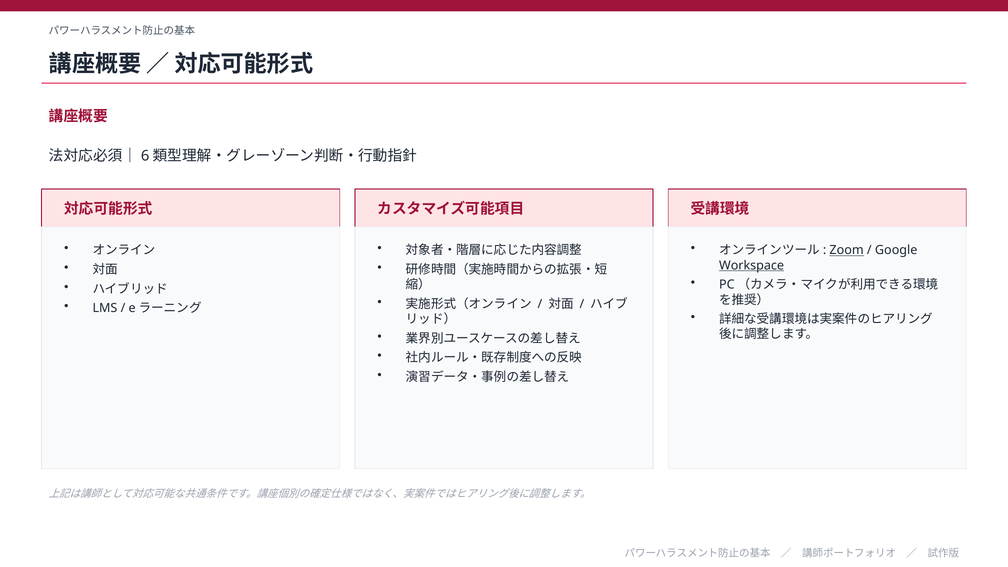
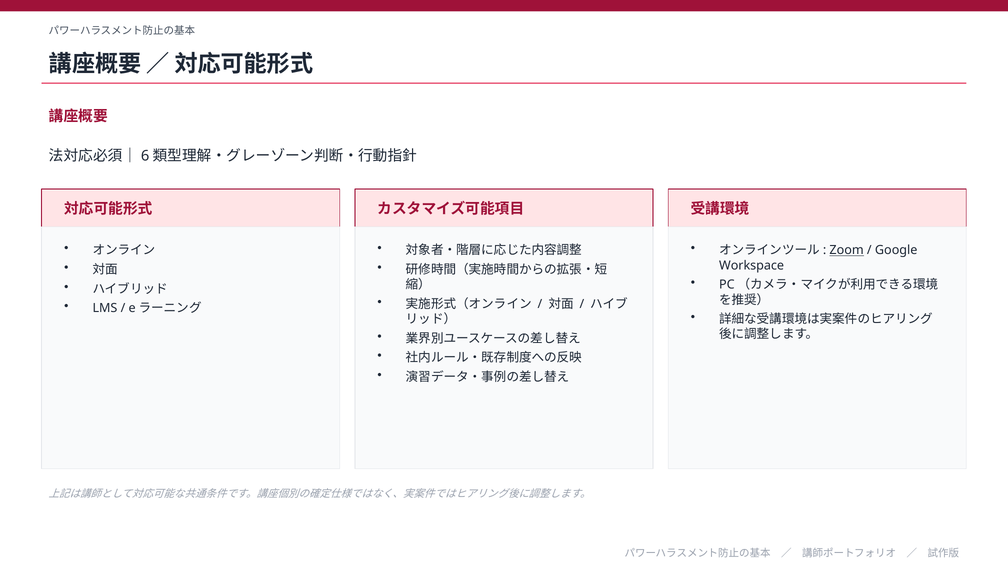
Workspace underline: present -> none (752, 265)
